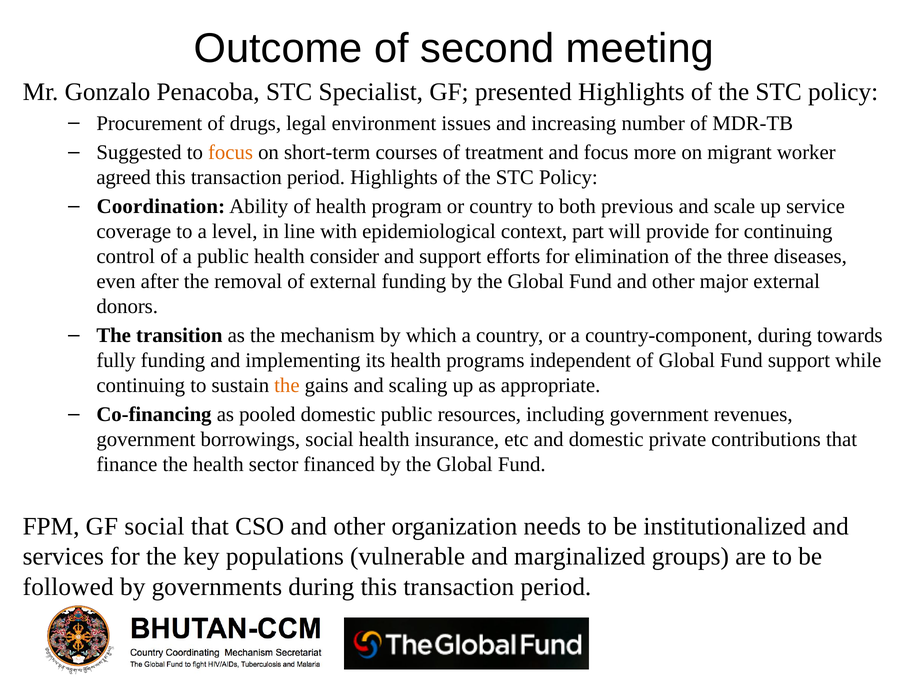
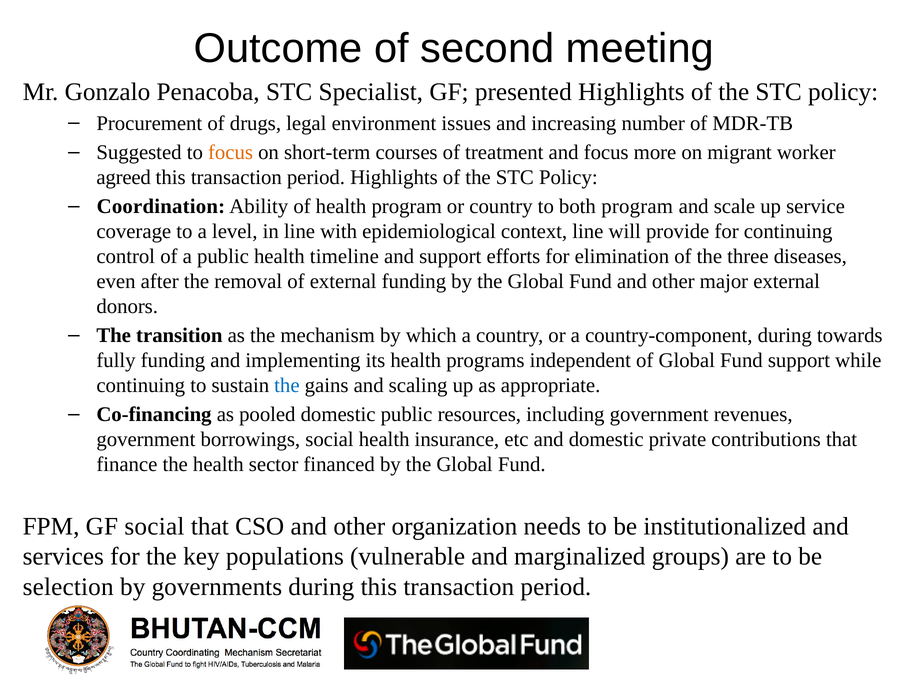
both previous: previous -> program (637, 206)
context part: part -> line (588, 231)
consider: consider -> timeline (344, 256)
the colour: orange -> blue (287, 385)
followed: followed -> selection (68, 587)
